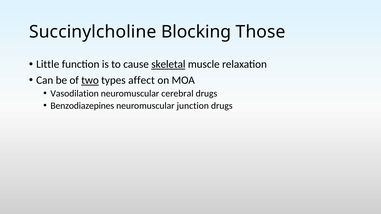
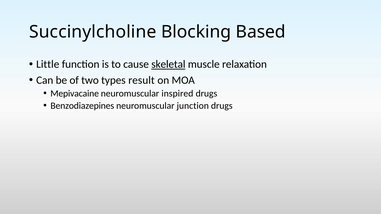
Those: Those -> Based (261, 32)
two underline: present -> none (90, 80)
affect: affect -> result (142, 80)
Vasodilation: Vasodilation -> Mepivacaine (75, 94)
cerebral: cerebral -> inspired (177, 94)
